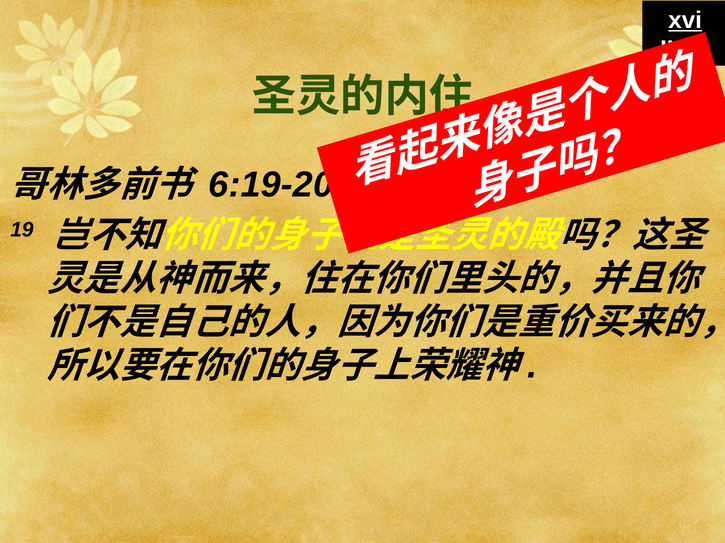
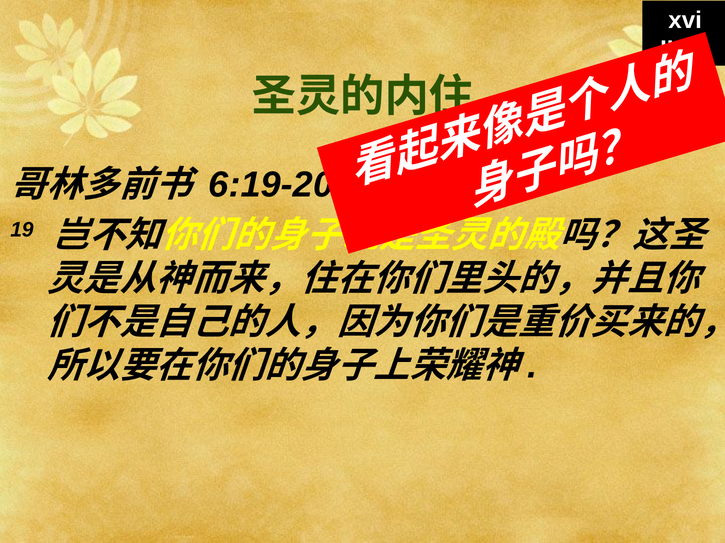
xvi underline: present -> none (685, 20)
